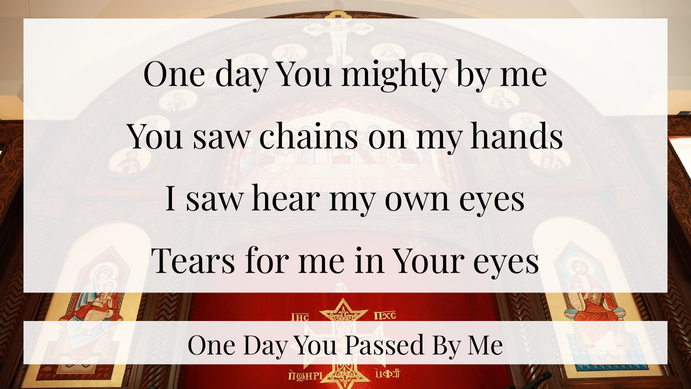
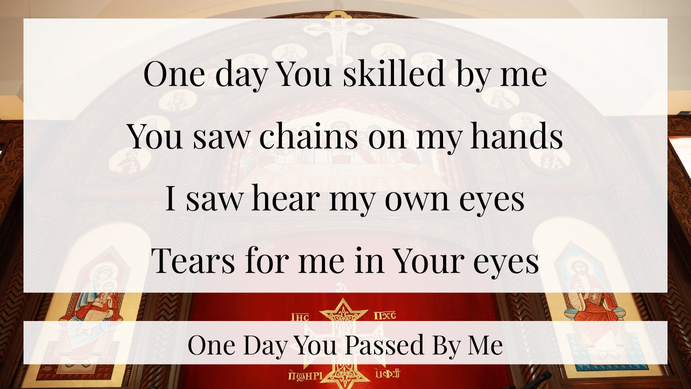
mighty: mighty -> skilled (394, 75)
